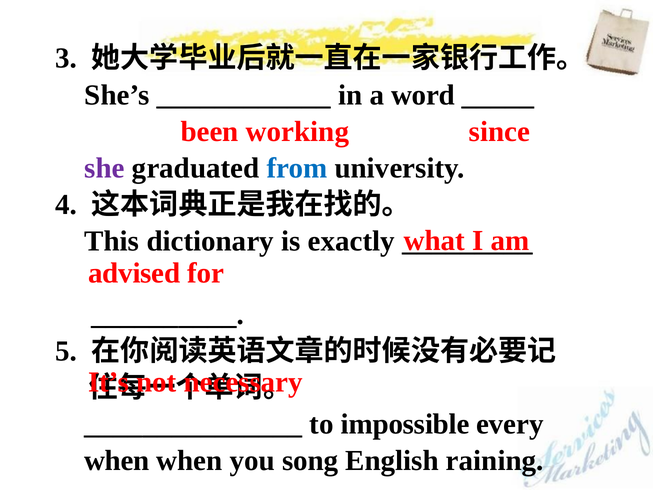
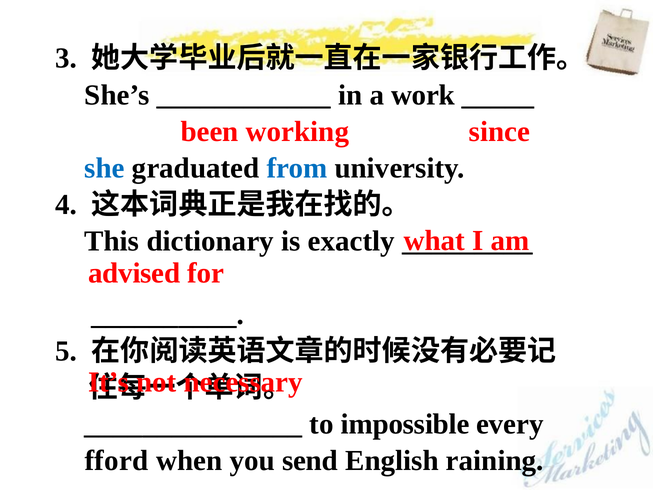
word: word -> work (423, 95)
she colour: purple -> blue (105, 168)
when: when -> fford (117, 461)
song: song -> send (310, 461)
